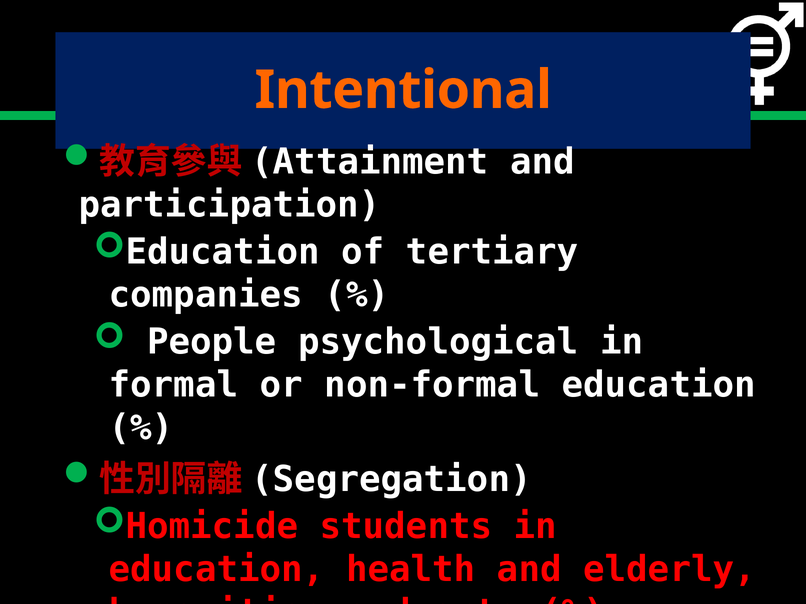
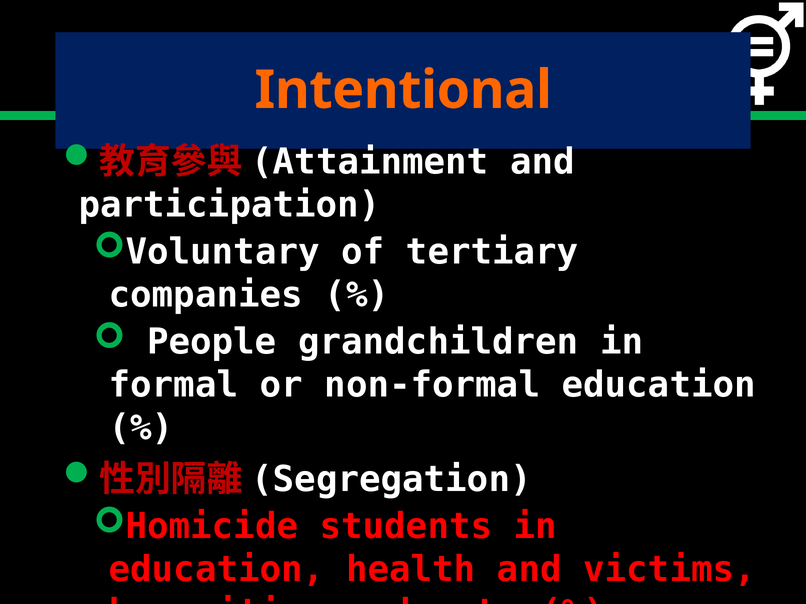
Education: Education -> Voluntary (223, 252)
psychological: psychological -> grandchildren (438, 342)
elderly: elderly -> victims (670, 570)
